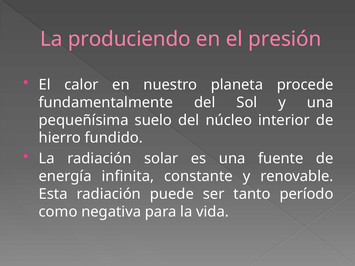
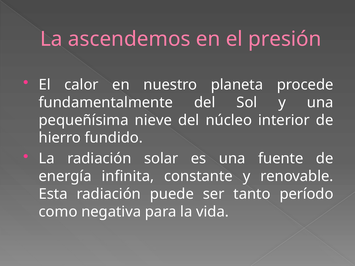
produciendo: produciendo -> ascendemos (129, 39)
suelo: suelo -> nieve (153, 120)
